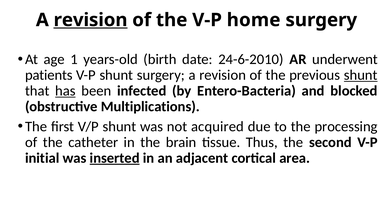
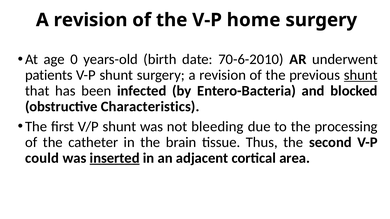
revision underline: present -> none (91, 20)
1: 1 -> 0 (74, 59)
24-6-2010: 24-6-2010 -> 70-6-2010 (251, 59)
has underline: present -> none (65, 91)
Multiplications: Multiplications -> Characteristics (150, 107)
acquired: acquired -> bleeding (217, 127)
initial: initial -> could (42, 158)
